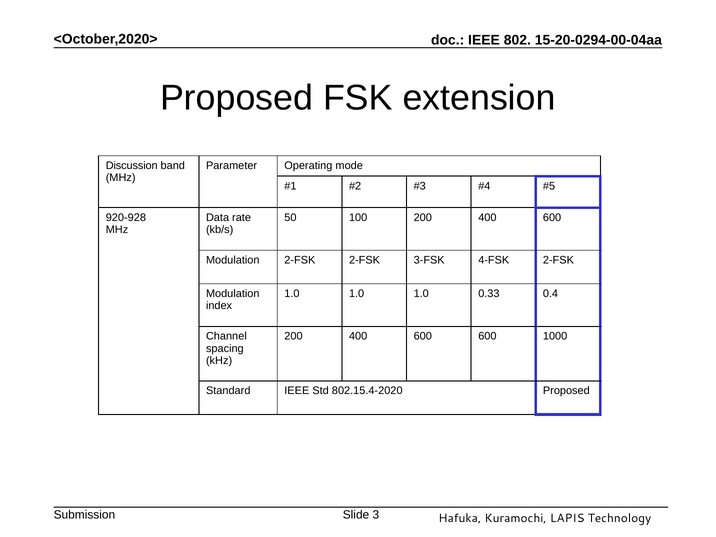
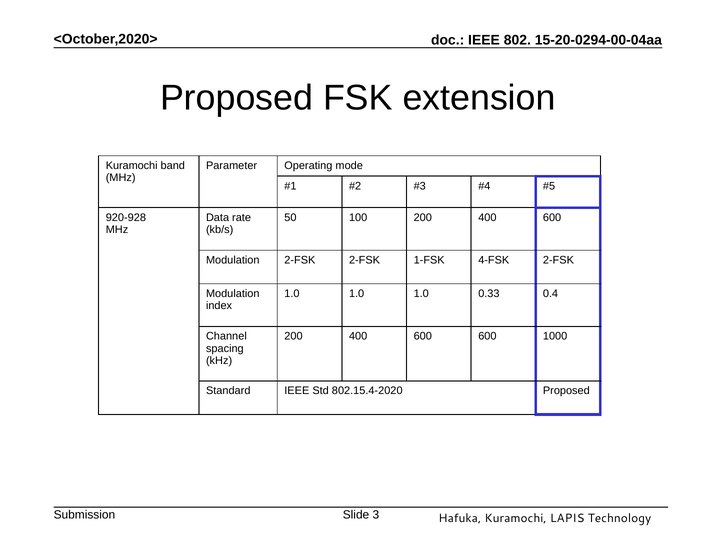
Discussion: Discussion -> Kuramochi (132, 166)
3-FSK: 3-FSK -> 1-FSK (429, 260)
